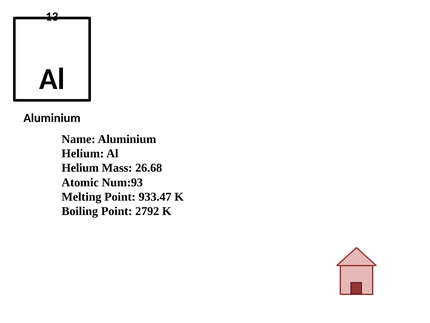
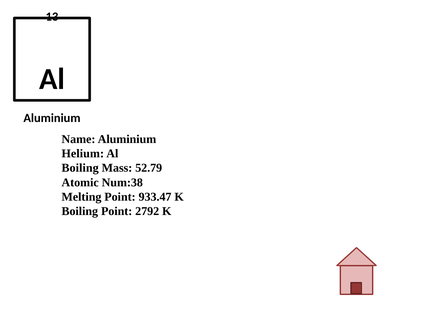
Helium: Helium -> Boiling (80, 168)
26.68: 26.68 -> 52.79 (149, 168)
Num:93: Num:93 -> Num:38 (122, 182)
